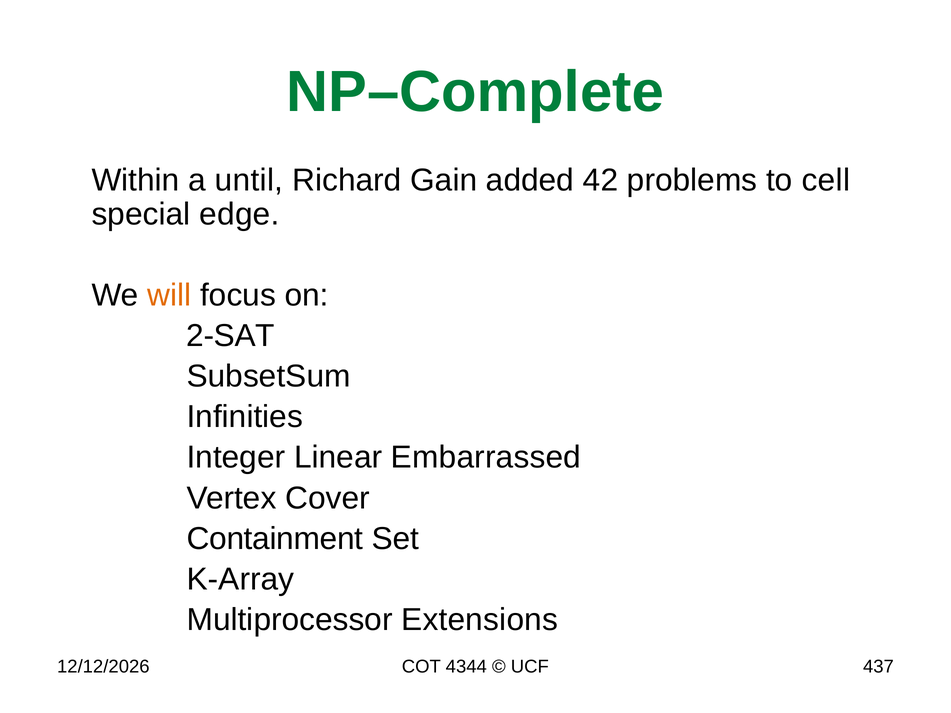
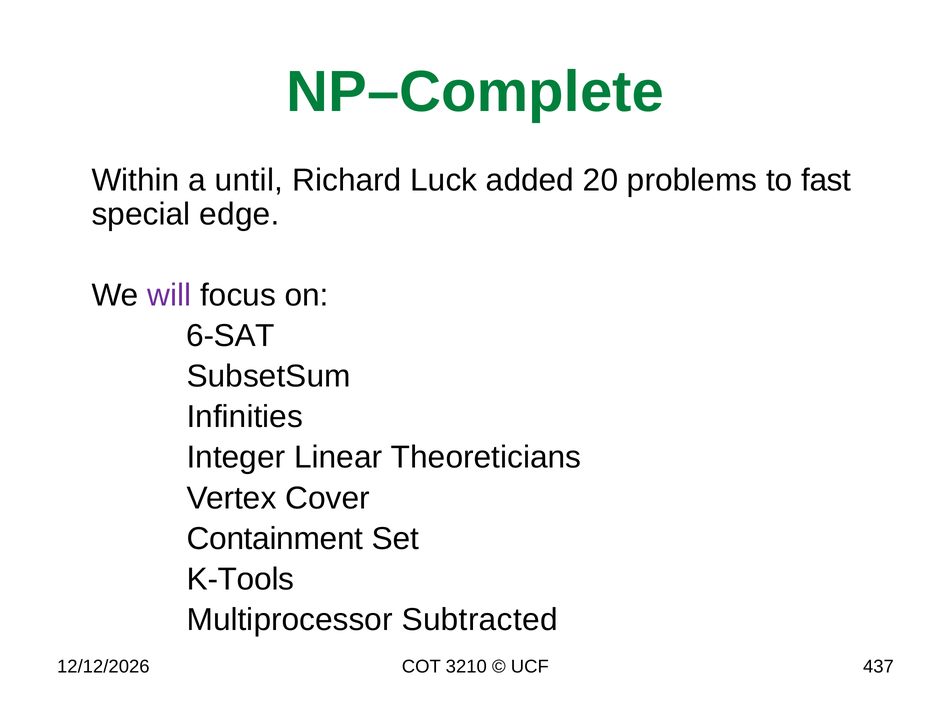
Gain: Gain -> Luck (444, 180)
42: 42 -> 20 (601, 180)
cell: cell -> fast (826, 180)
will colour: orange -> purple (169, 296)
2-SAT: 2-SAT -> 6-SAT (231, 336)
Embarrassed: Embarrassed -> Theoreticians (486, 458)
K-Array: K-Array -> K-Tools (241, 579)
Extensions: Extensions -> Subtracted (480, 620)
4344: 4344 -> 3210 (466, 667)
